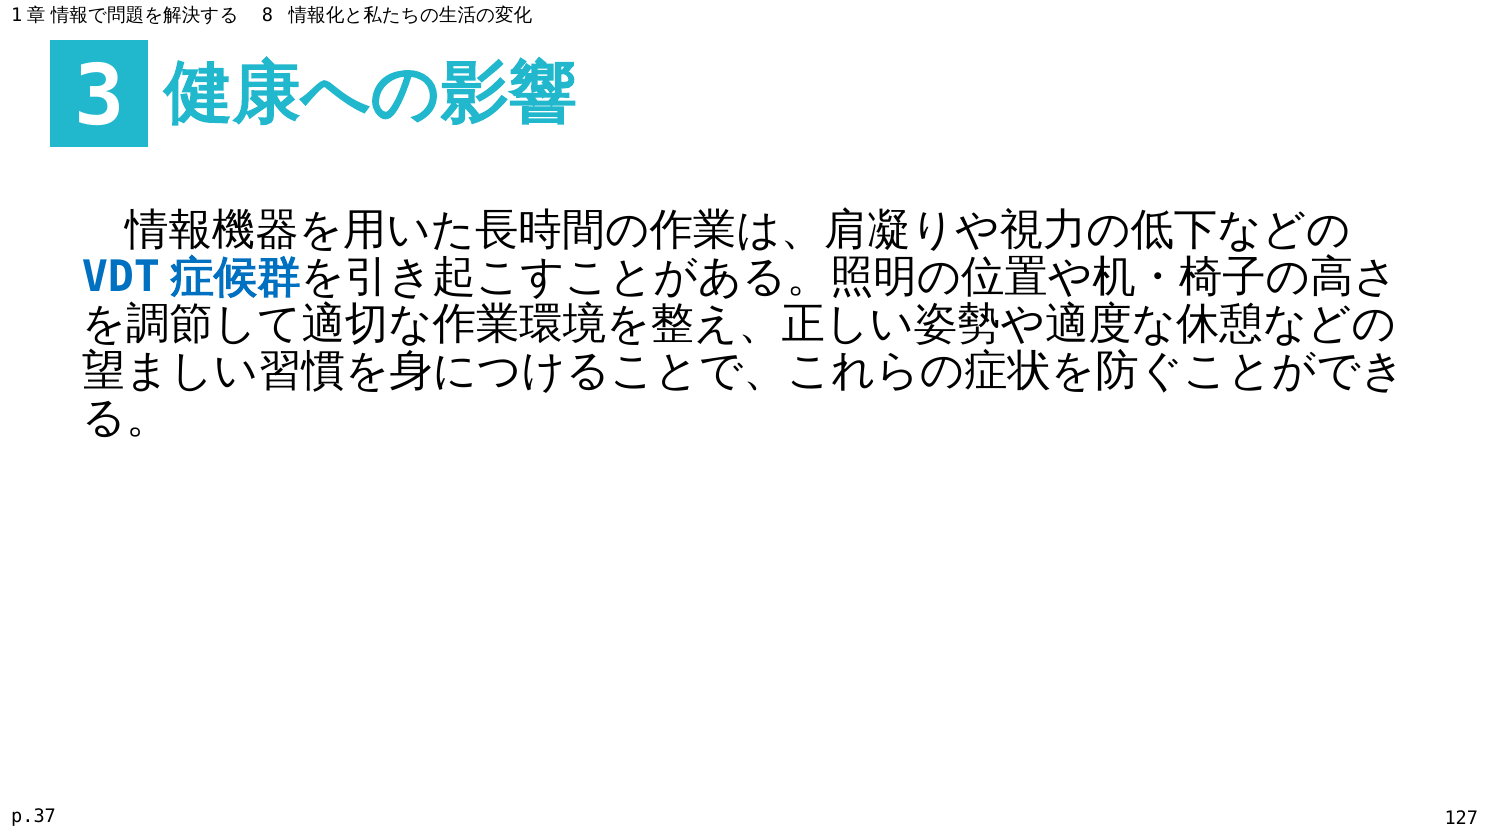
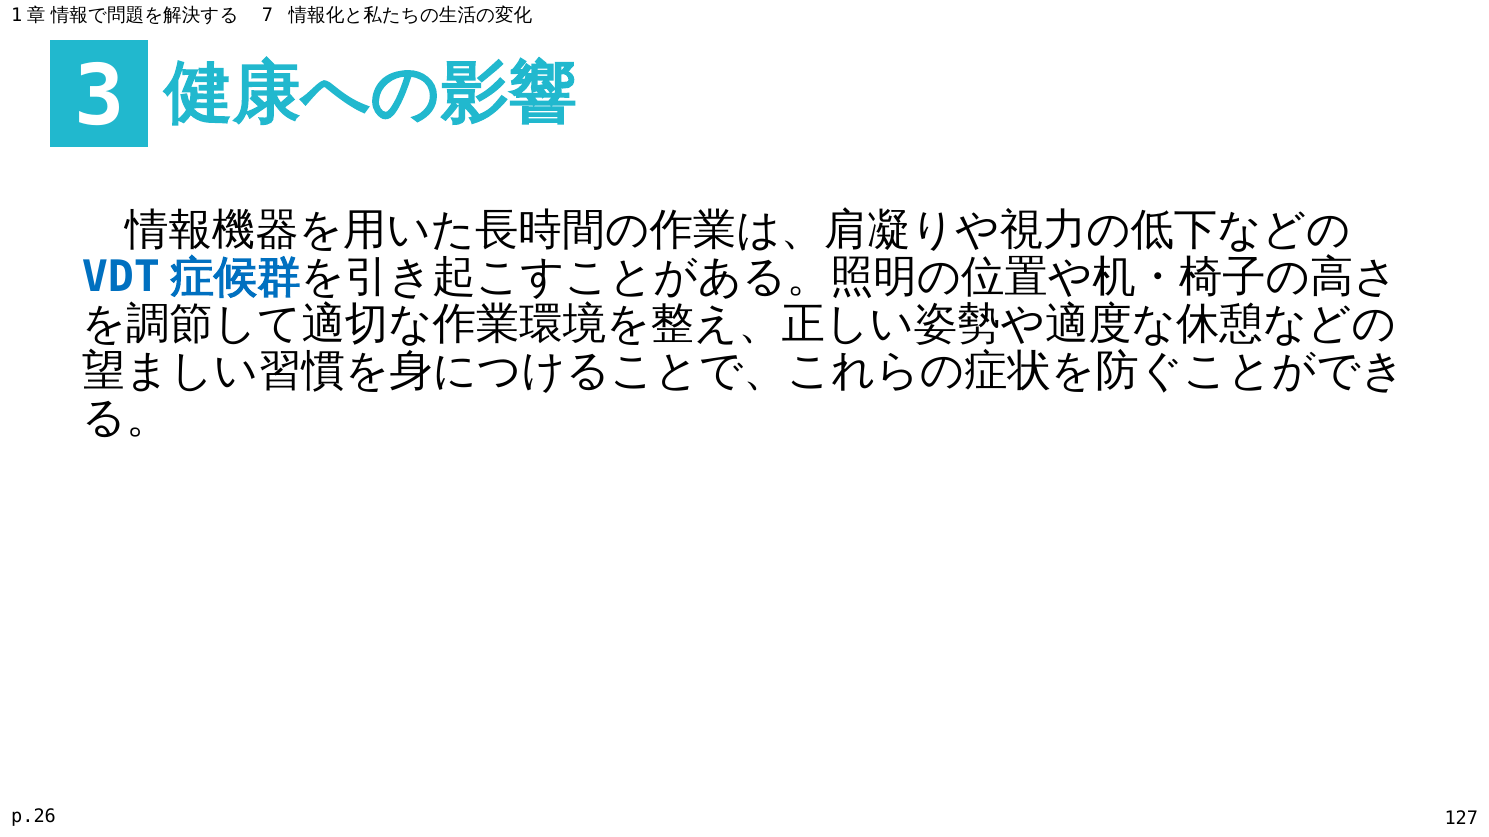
8: 8 -> 7 (267, 16)
p.37: p.37 -> p.26 (34, 817)
